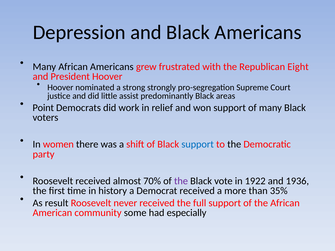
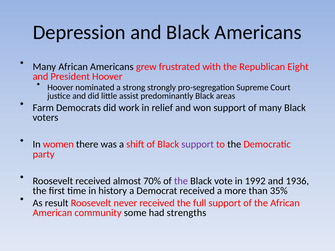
Point: Point -> Farm (43, 108)
support colour: blue -> purple (198, 144)
1922: 1922 -> 1992 (255, 181)
especially: especially -> strengths (187, 213)
